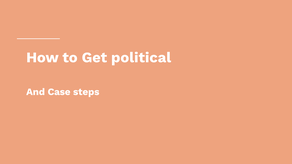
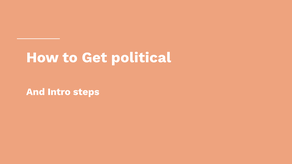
Case: Case -> Intro (59, 92)
